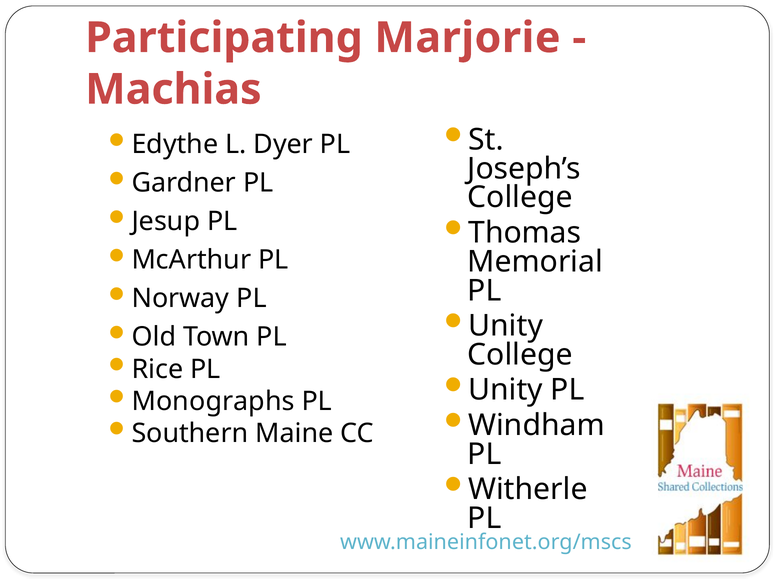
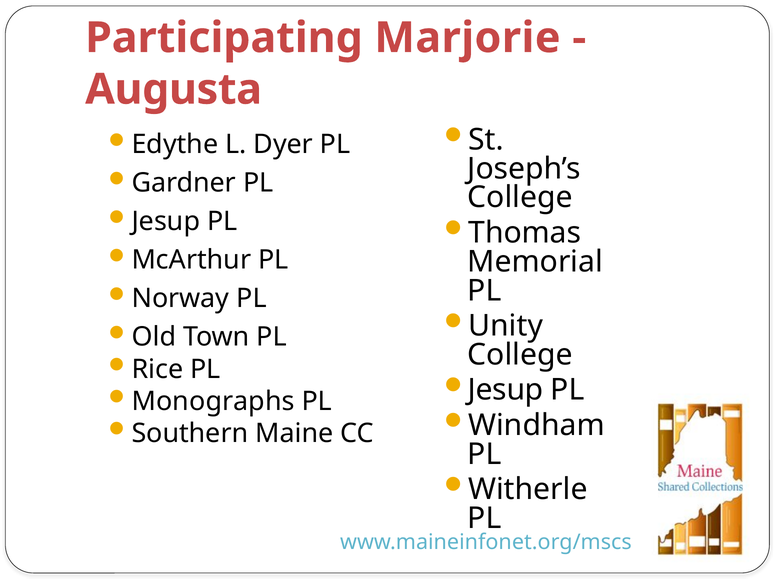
Machias: Machias -> Augusta (174, 90)
Unity: Unity -> Jesup (506, 390)
